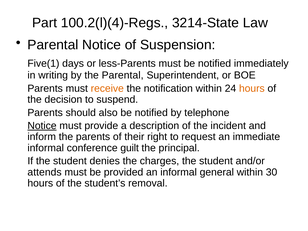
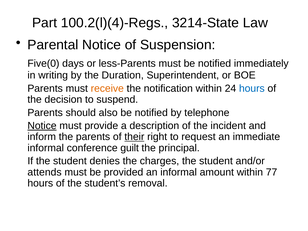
Five(1: Five(1 -> Five(0 (43, 63)
the Parental: Parental -> Duration (123, 75)
hours colour: orange -> blue (252, 88)
their underline: none -> present (134, 137)
general: general -> amount (217, 172)
30: 30 -> 77 (272, 172)
